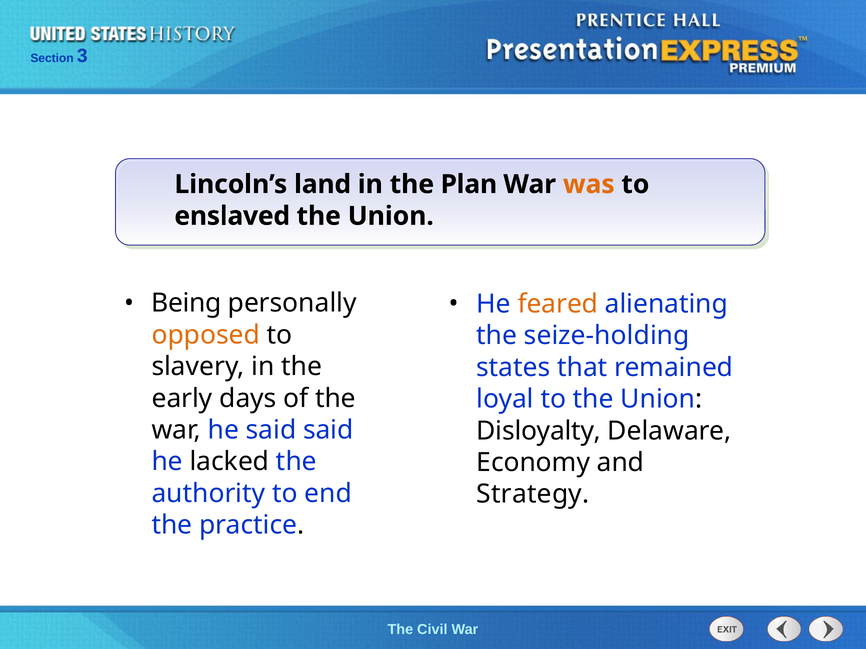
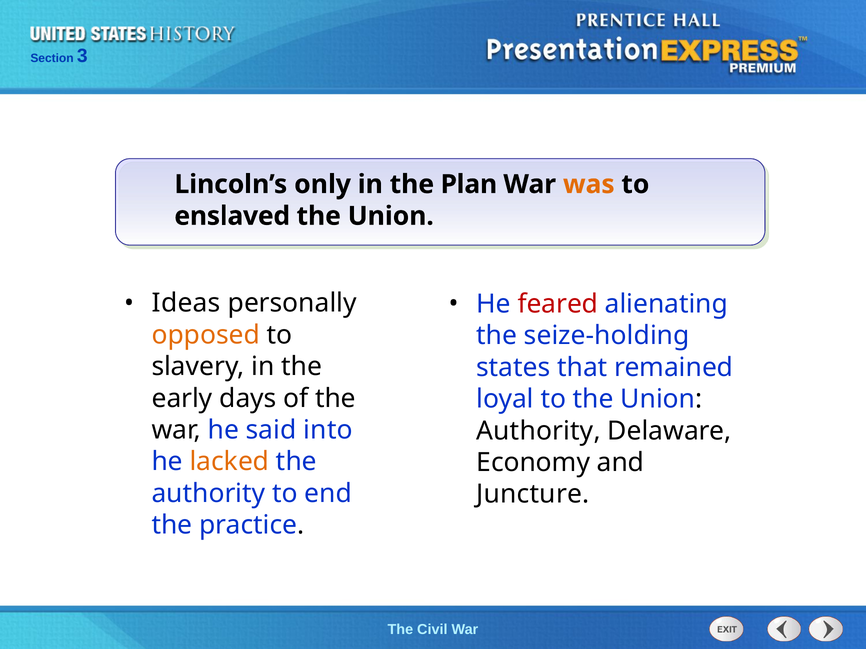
land: land -> only (323, 184)
Being: Being -> Ideas (186, 303)
feared colour: orange -> red (558, 304)
said said: said -> into (328, 430)
Disloyalty: Disloyalty -> Authority (539, 431)
lacked colour: black -> orange (229, 462)
Strategy: Strategy -> Juncture (533, 495)
